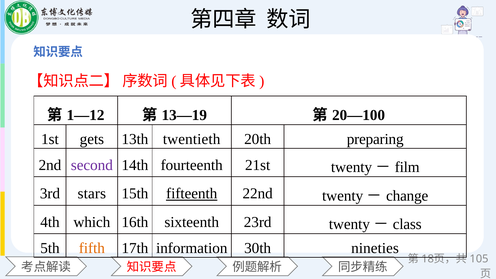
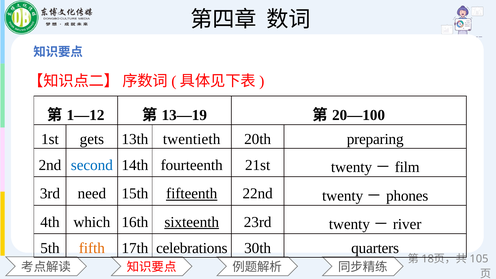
second colour: purple -> blue (92, 165)
stars: stars -> need (92, 194)
change: change -> phones (407, 196)
sixteenth underline: none -> present (192, 222)
class: class -> river (407, 224)
information: information -> celebrations (192, 248)
nineties: nineties -> quarters (375, 248)
